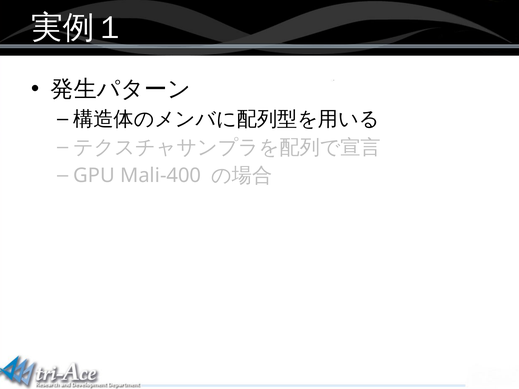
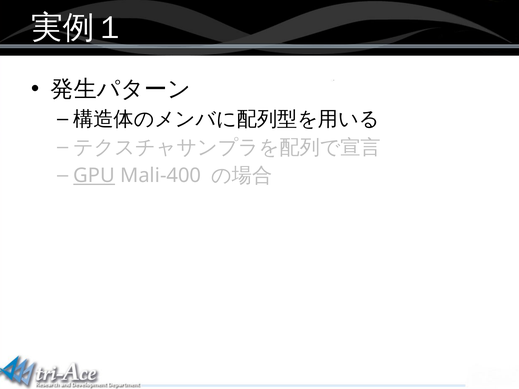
GPU underline: none -> present (94, 176)
